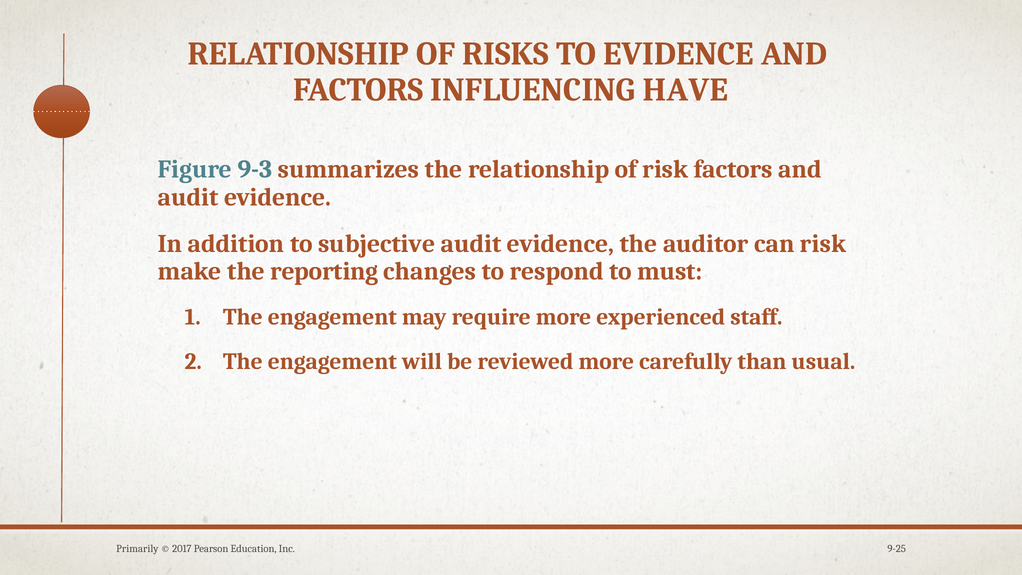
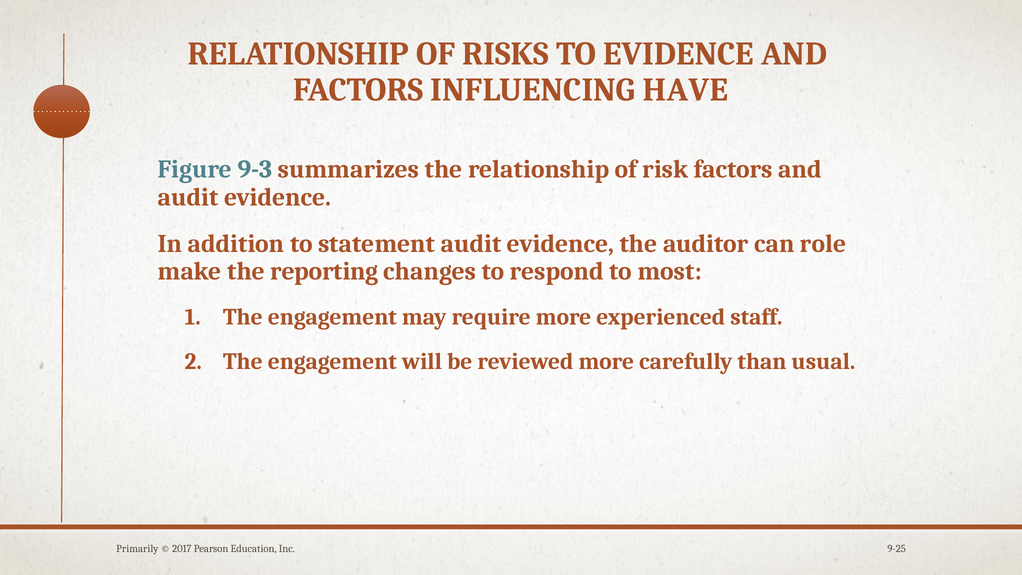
subjective: subjective -> statement (377, 244)
can risk: risk -> role (823, 244)
must: must -> most (670, 271)
